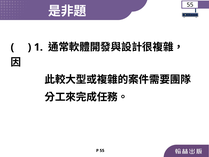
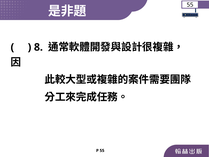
1: 1 -> 8 (38, 47)
